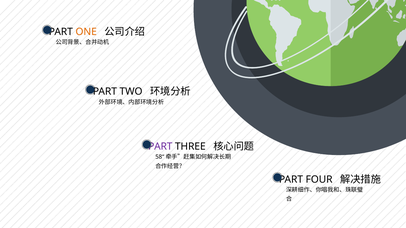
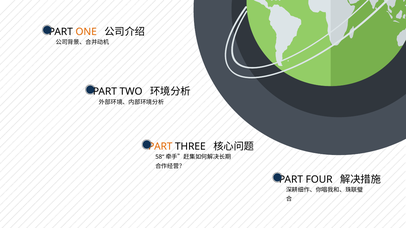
PART colour: purple -> orange (160, 147)
